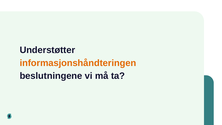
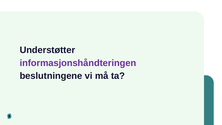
informasjonshåndteringen colour: orange -> purple (78, 63)
